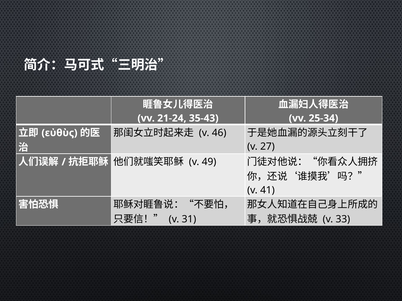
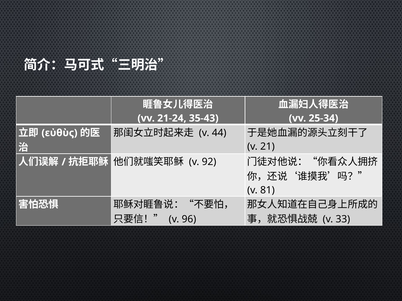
46: 46 -> 44 (219, 133)
27: 27 -> 21 (267, 147)
49: 49 -> 92 (209, 162)
41: 41 -> 81 (267, 190)
31: 31 -> 96 (189, 220)
